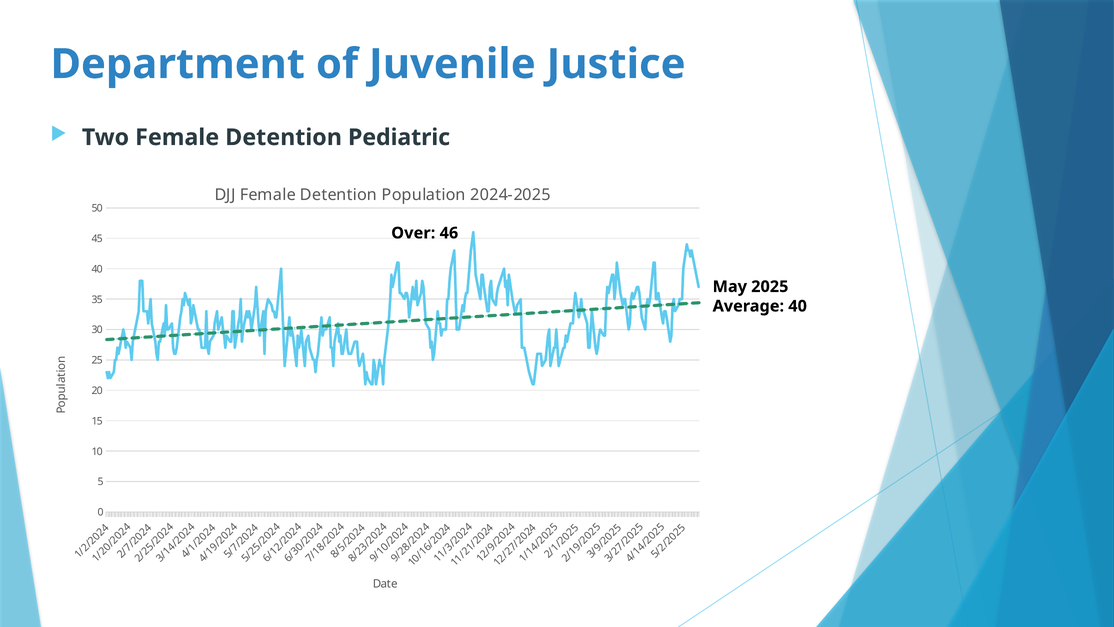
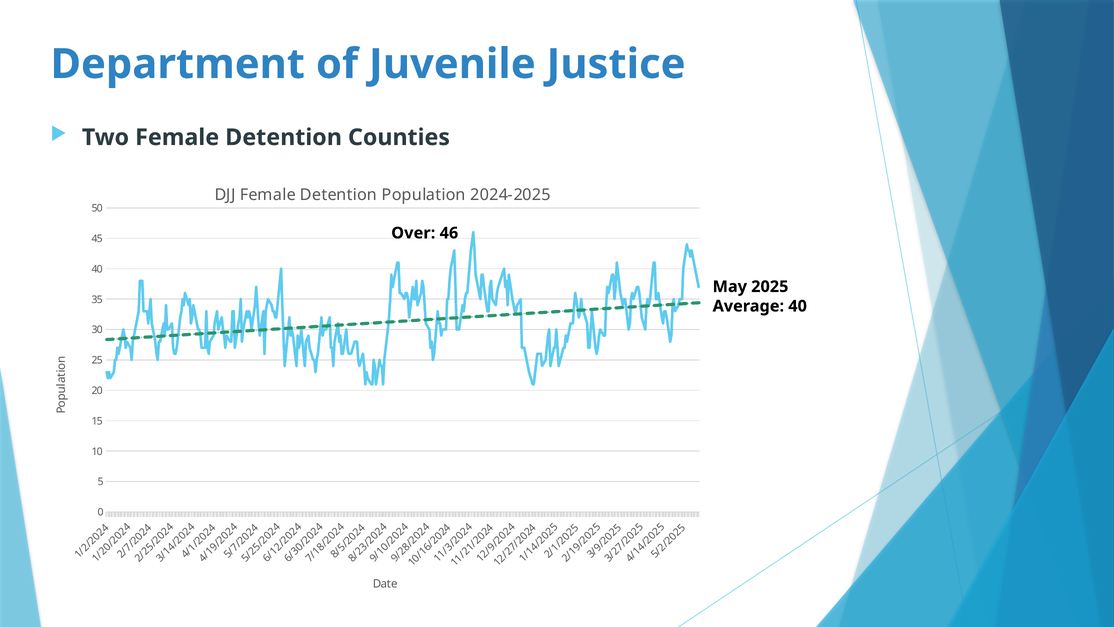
Pediatric: Pediatric -> Counties (399, 137)
